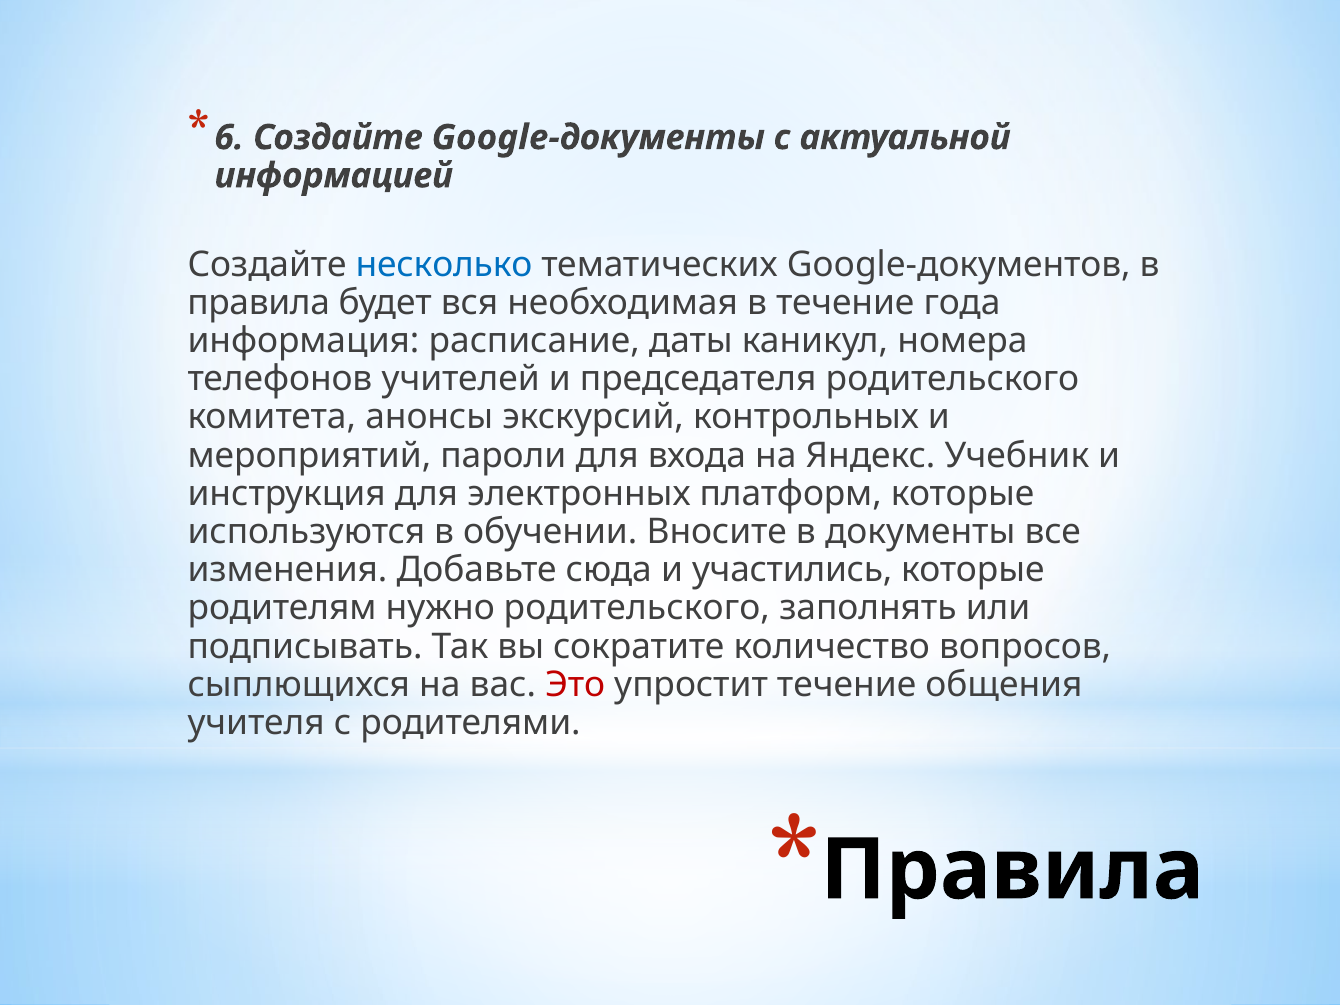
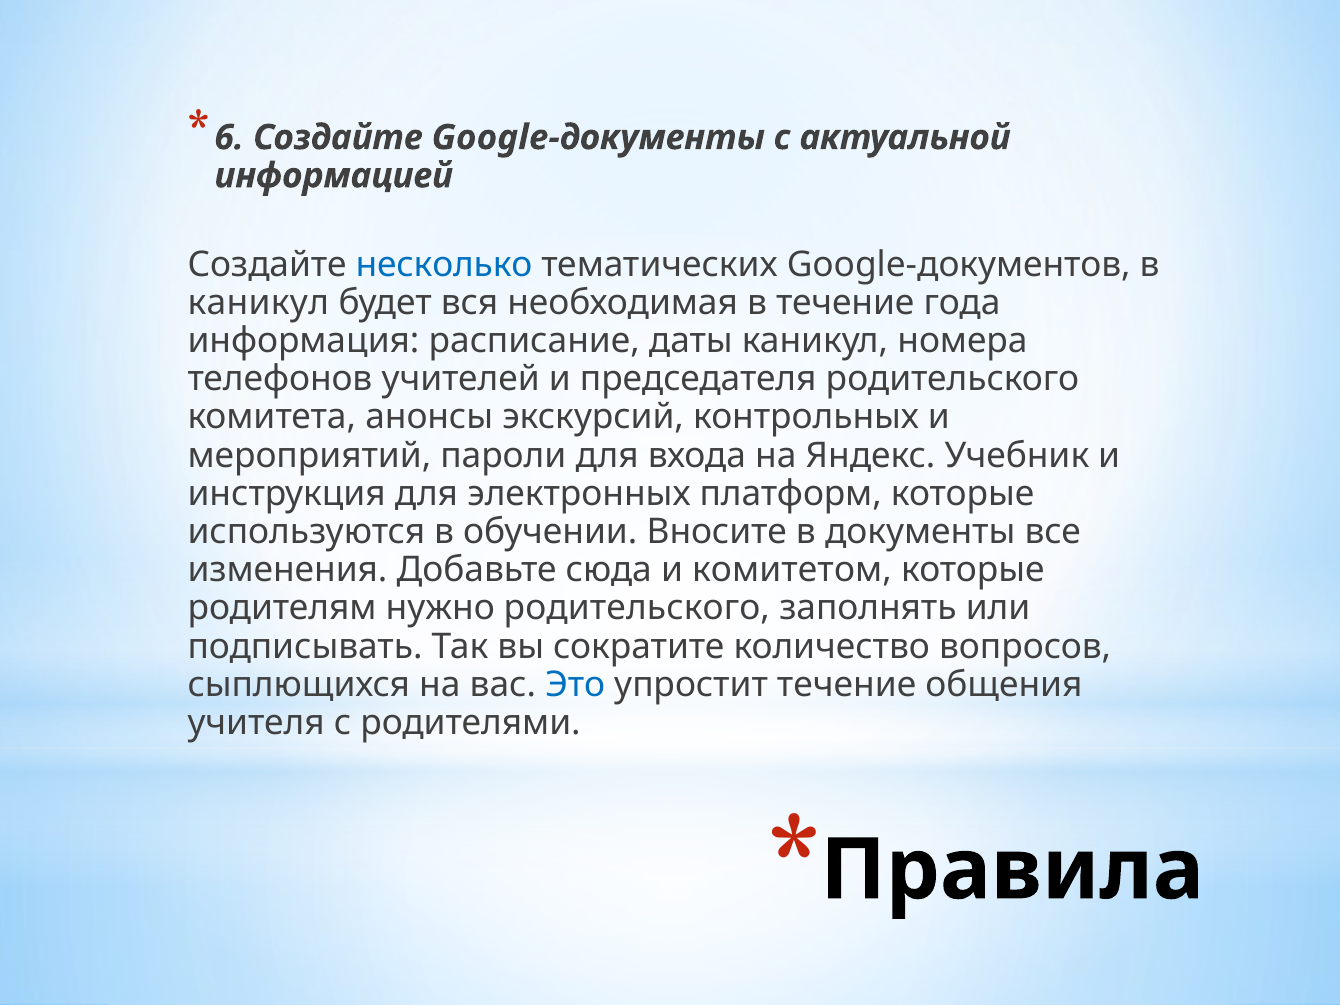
правила: правила -> каникул (258, 303)
участились: участились -> комитетом (792, 570)
Это colour: red -> blue (575, 685)
